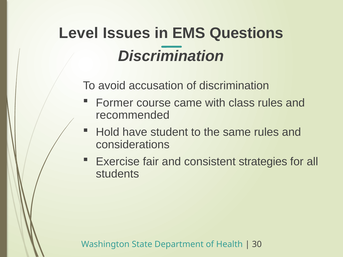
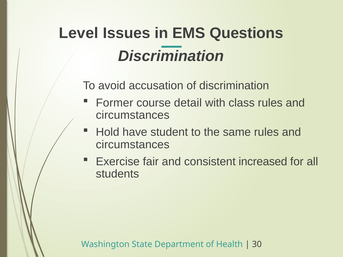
came: came -> detail (188, 103)
recommended: recommended -> circumstances (133, 115)
considerations: considerations -> circumstances (133, 145)
strategies: strategies -> increased (263, 162)
